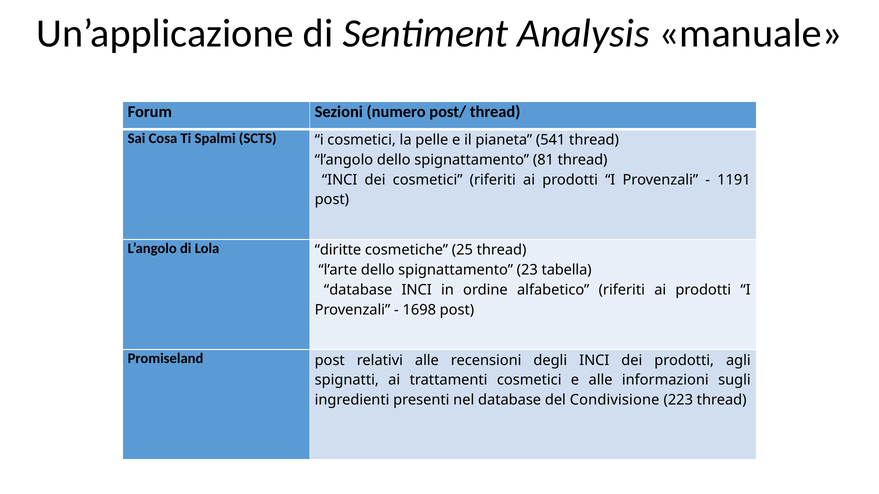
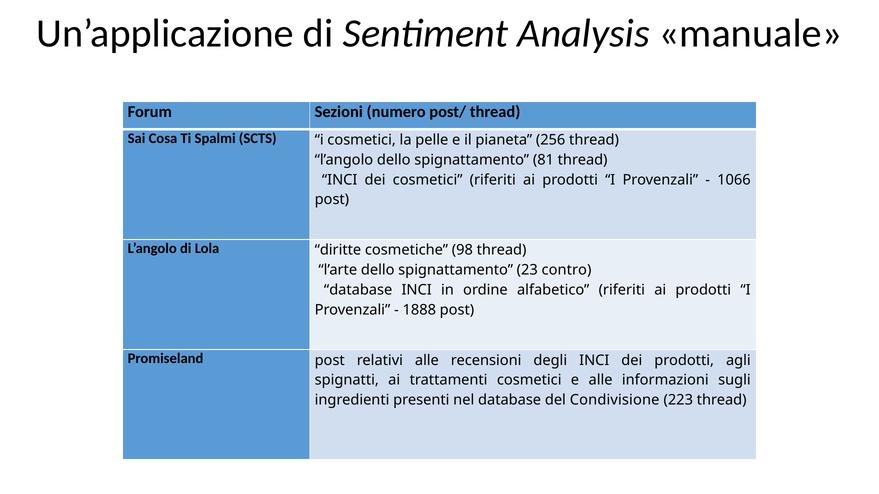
541: 541 -> 256 (551, 140)
1191: 1191 -> 1066 (734, 180)
25: 25 -> 98 (462, 250)
tabella: tabella -> contro (567, 270)
1698: 1698 -> 1888 (419, 310)
